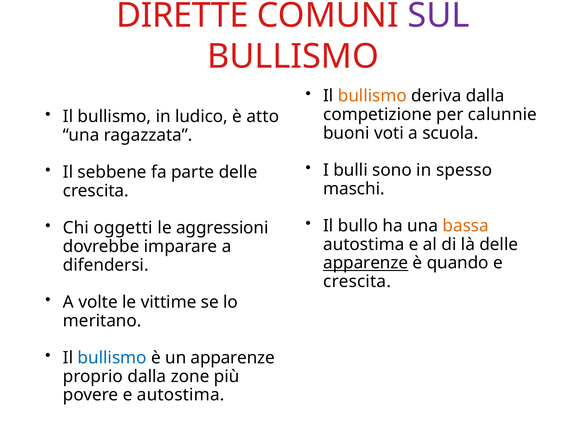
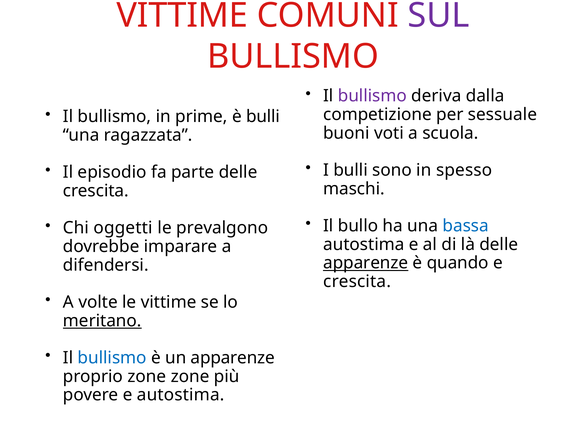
DIRETTE: DIRETTE -> VITTIME (182, 15)
bullismo colour: orange -> purple (372, 96)
ludico: ludico -> prime (201, 116)
è atto: atto -> bulli (263, 116)
calunnie: calunnie -> sessuale (503, 114)
sebbene: sebbene -> episodio (112, 172)
bassa colour: orange -> blue (466, 226)
aggressioni: aggressioni -> prevalgono (222, 228)
meritano underline: none -> present (102, 320)
proprio dalla: dalla -> zone (147, 376)
